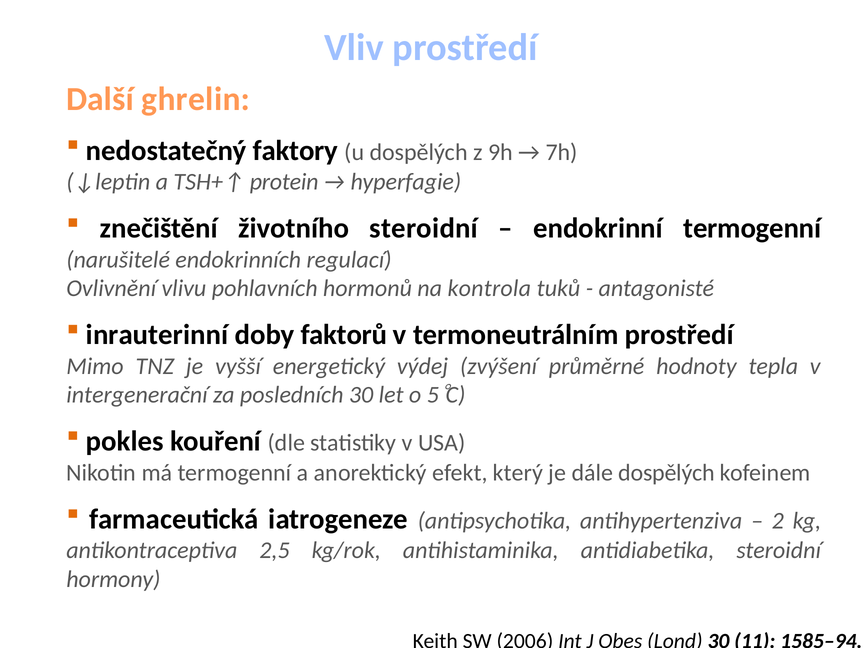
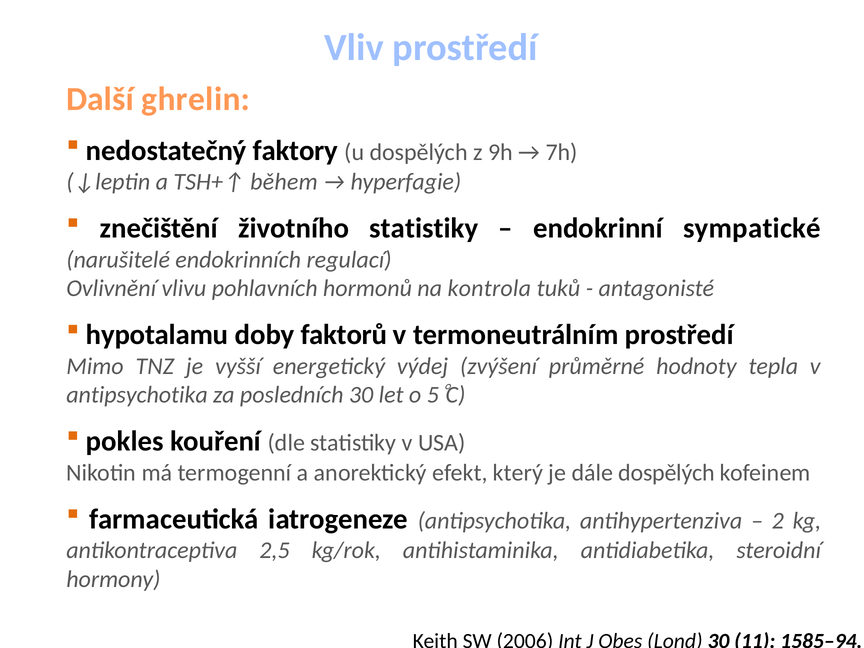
protein: protein -> během (284, 182)
životního steroidní: steroidní -> statistiky (424, 228)
endokrinní termogenní: termogenní -> sympatické (752, 228)
inrauterinní: inrauterinní -> hypotalamu (157, 335)
intergenerační: intergenerační -> antipsychotika (137, 395)
